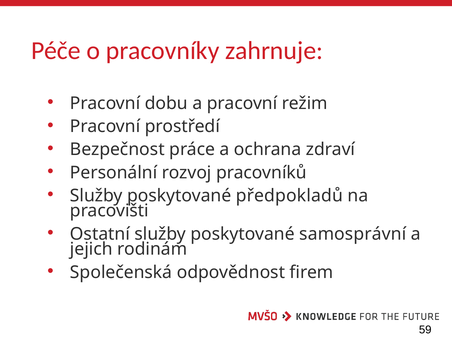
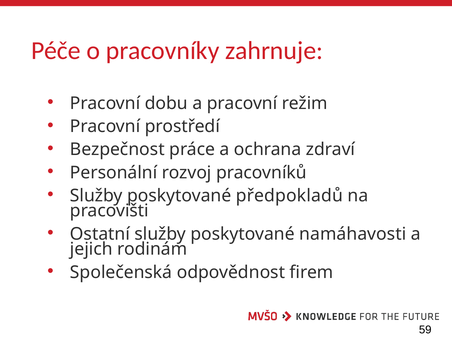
samosprávní: samosprávní -> namáhavosti (353, 234)
